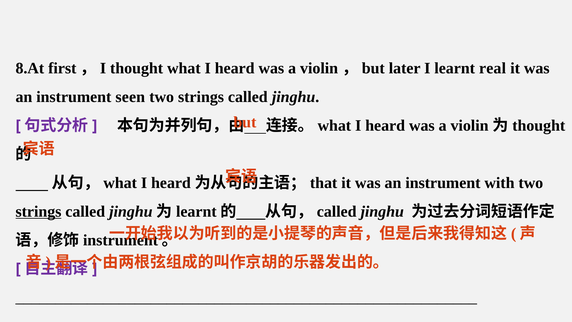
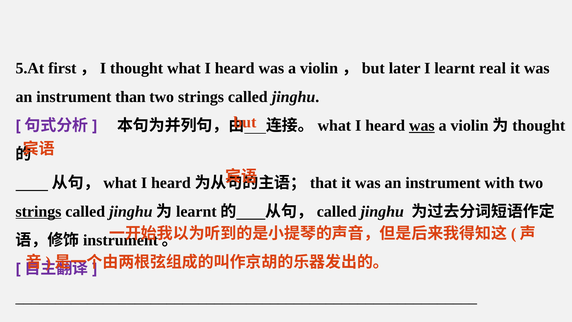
8.At: 8.At -> 5.At (30, 68)
seen: seen -> than (130, 97)
was underline: none -> present (422, 126)
